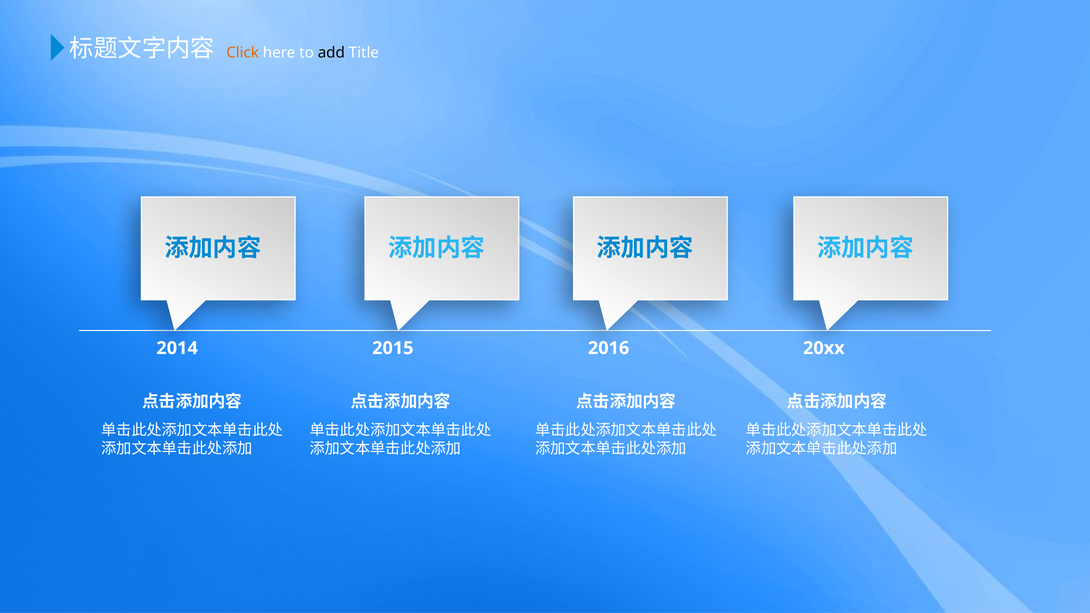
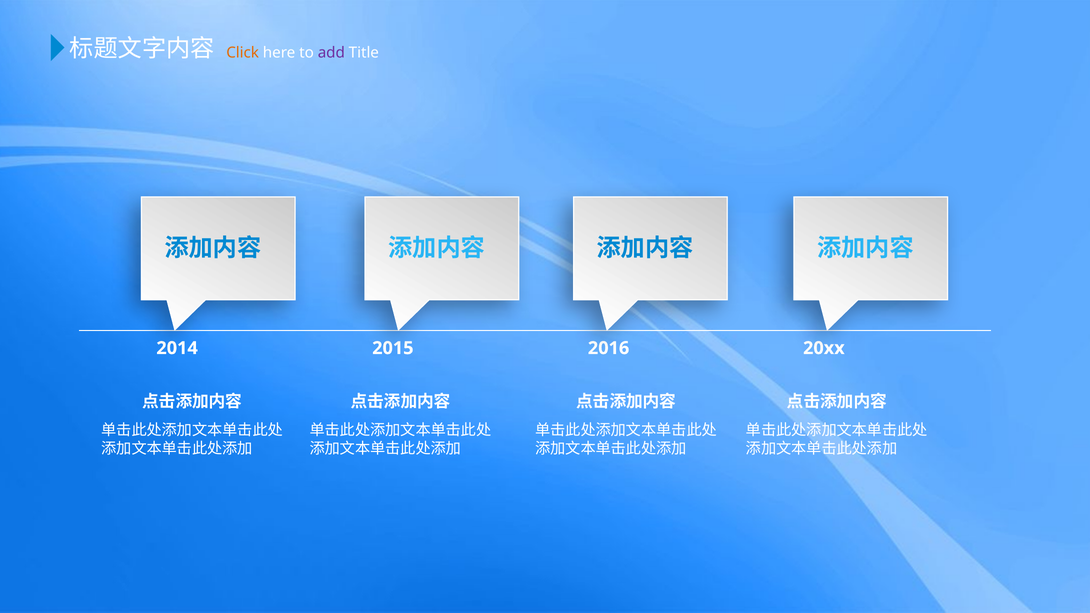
add colour: black -> purple (331, 53)
